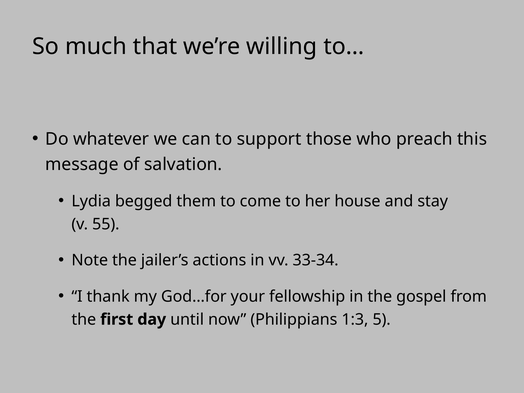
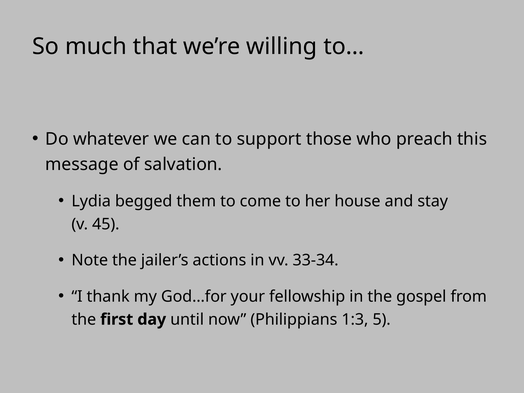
55: 55 -> 45 (106, 224)
